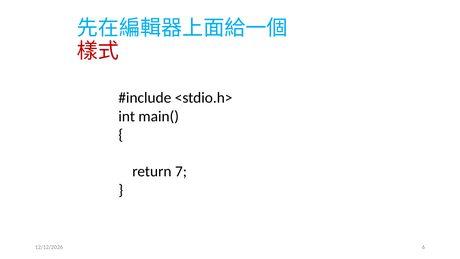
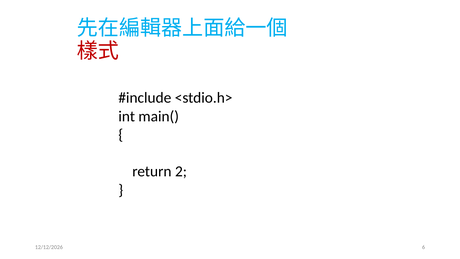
7: 7 -> 2 (181, 171)
